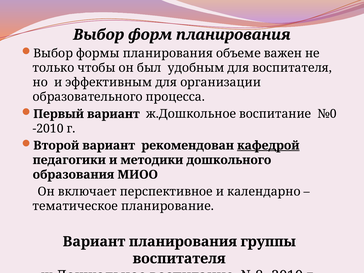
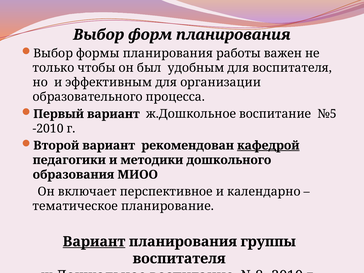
объеме: объеме -> работы (238, 53)
№0: №0 -> №5 (327, 114)
Вариант underline: none -> present (94, 242)
